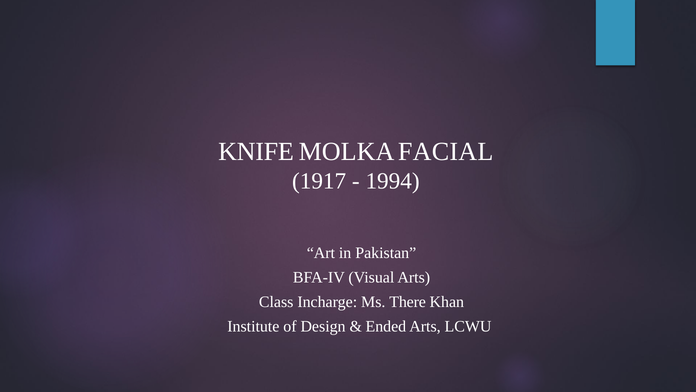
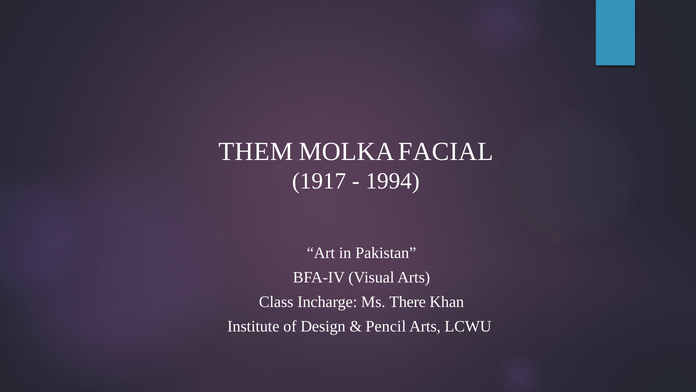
KNIFE: KNIFE -> THEM (256, 152)
Ended: Ended -> Pencil (386, 326)
